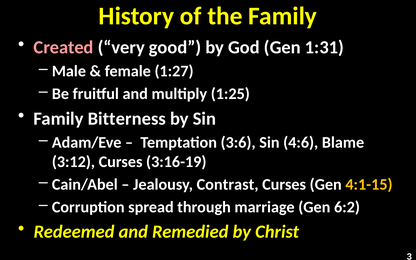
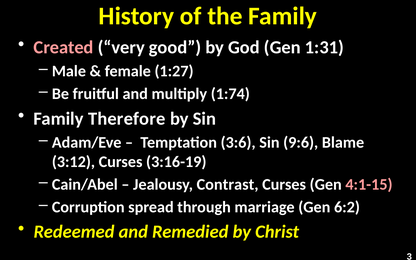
1:25: 1:25 -> 1:74 (230, 94)
Bitterness: Bitterness -> Therefore (127, 119)
4:6: 4:6 -> 9:6 (301, 142)
4:1-15 colour: yellow -> pink (369, 184)
